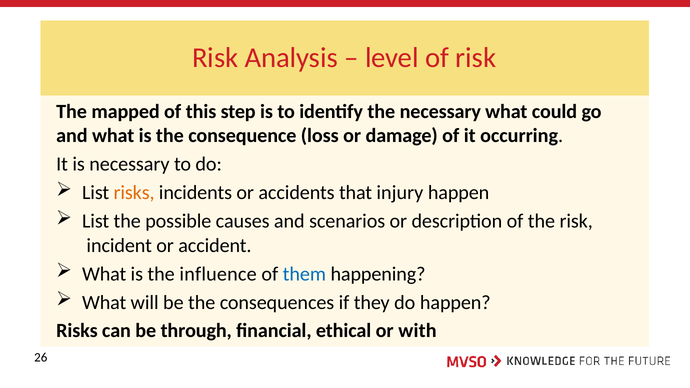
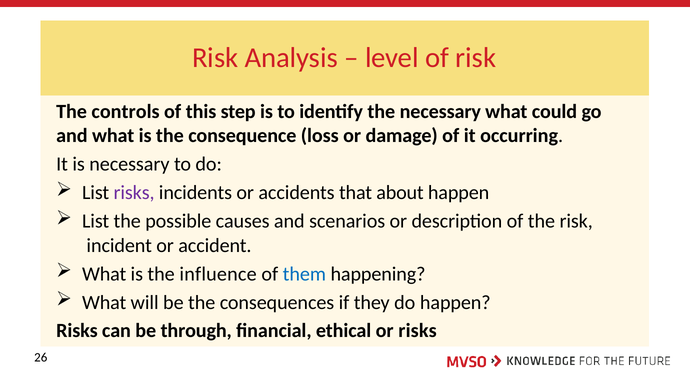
mapped: mapped -> controls (126, 112)
risks colour: orange -> purple (134, 193)
injury: injury -> about (400, 193)
or with: with -> risks (418, 331)
